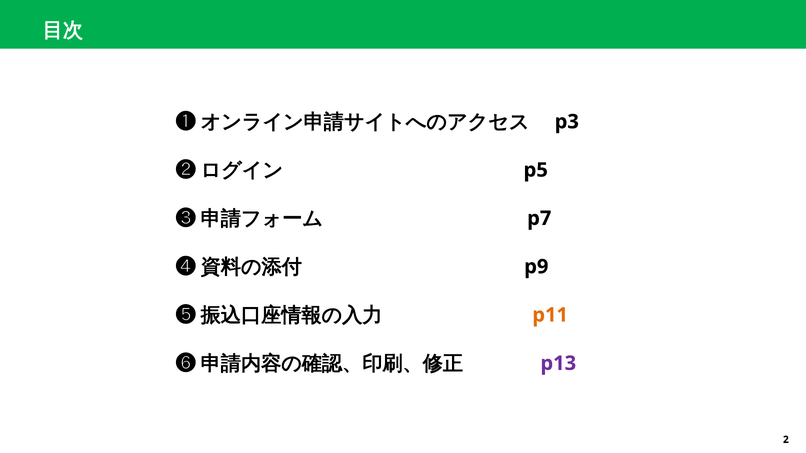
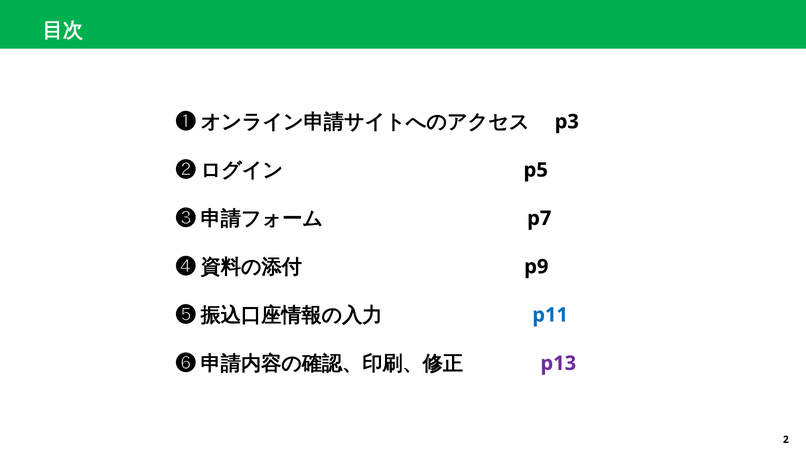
p11 colour: orange -> blue (550, 315)
